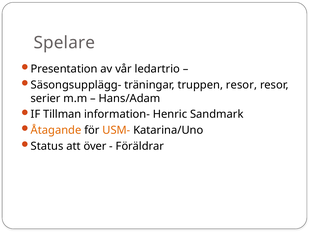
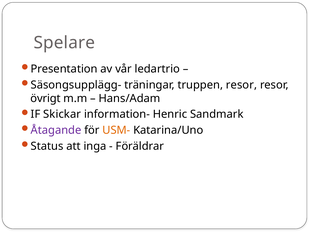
serier: serier -> övrigt (46, 98)
Tillman: Tillman -> Skickar (62, 114)
Åtagande colour: orange -> purple (56, 130)
över: över -> inga (95, 146)
